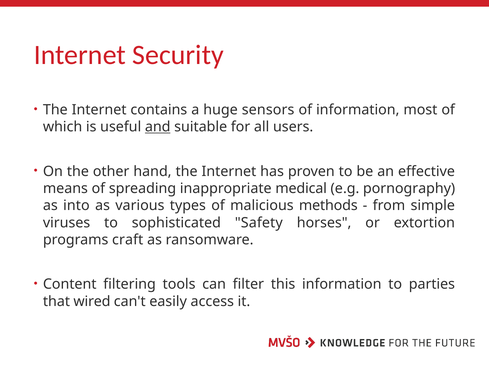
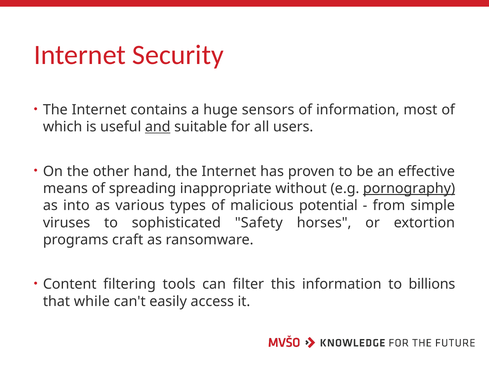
medical: medical -> without (301, 188)
pornography underline: none -> present (409, 188)
methods: methods -> potential (328, 205)
parties: parties -> billions (432, 284)
wired: wired -> while (92, 301)
